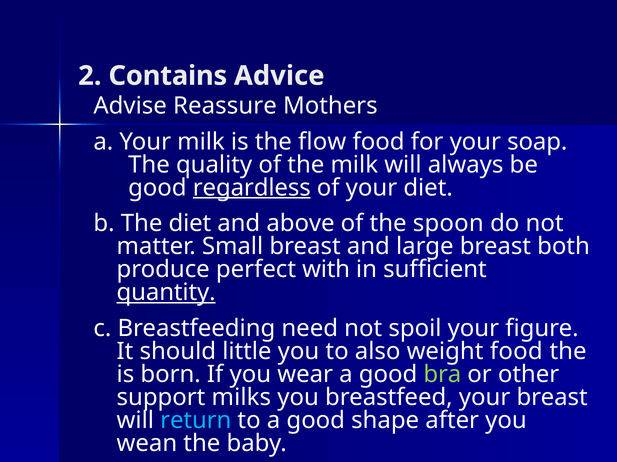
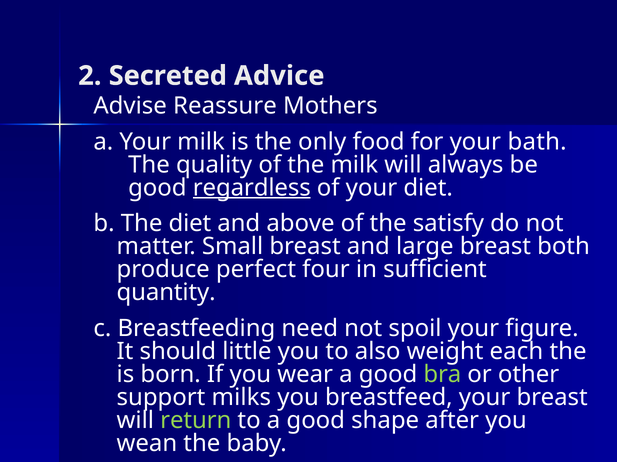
Contains: Contains -> Secreted (168, 76)
flow: flow -> only (322, 142)
soap: soap -> bath (537, 142)
spoon: spoon -> satisfy (448, 224)
with: with -> four (326, 270)
quantity underline: present -> none (166, 293)
weight food: food -> each (516, 352)
return colour: light blue -> light green (196, 421)
